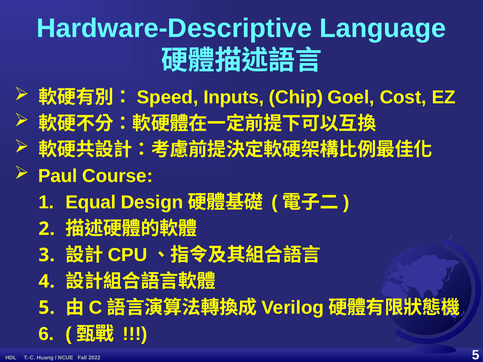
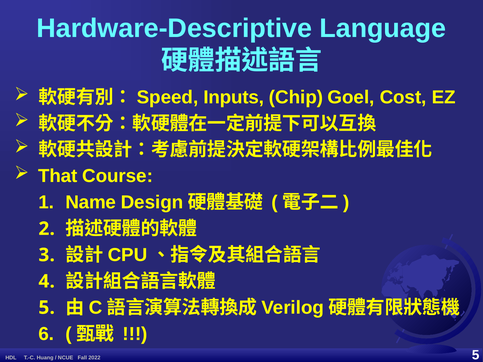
Paul: Paul -> That (58, 176)
Equal: Equal -> Name (91, 203)
